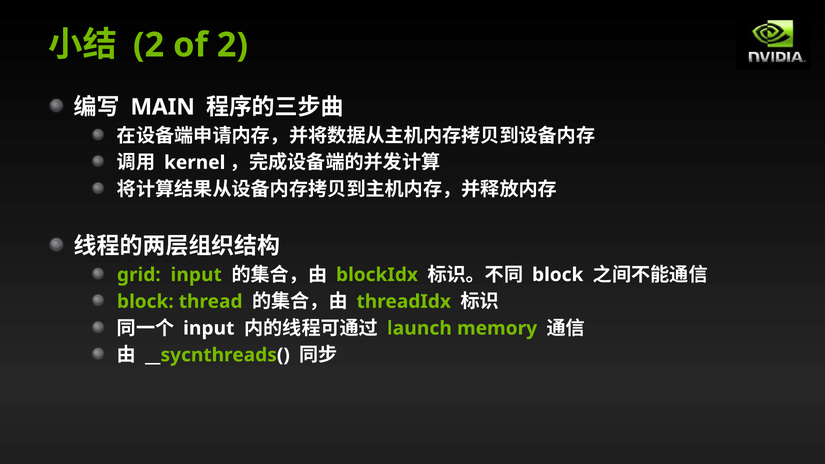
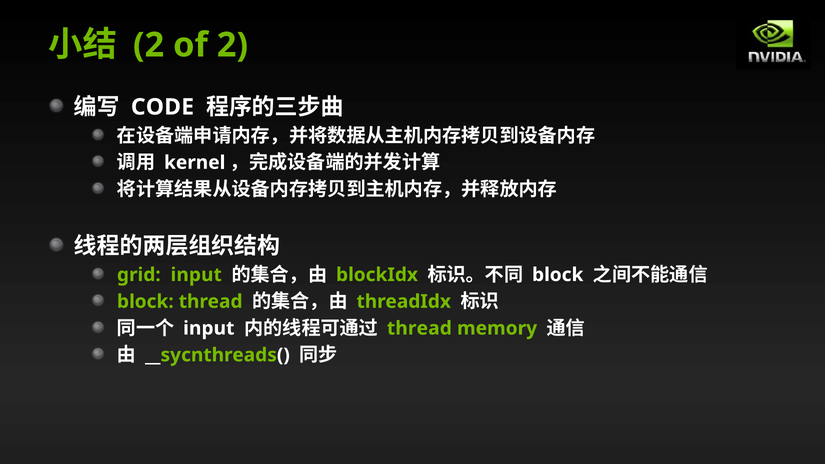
MAIN: MAIN -> CODE (162, 107)
launch: launch -> thread (419, 328)
